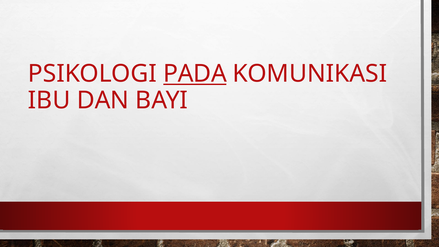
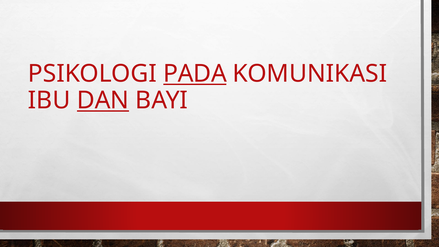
DAN underline: none -> present (103, 100)
